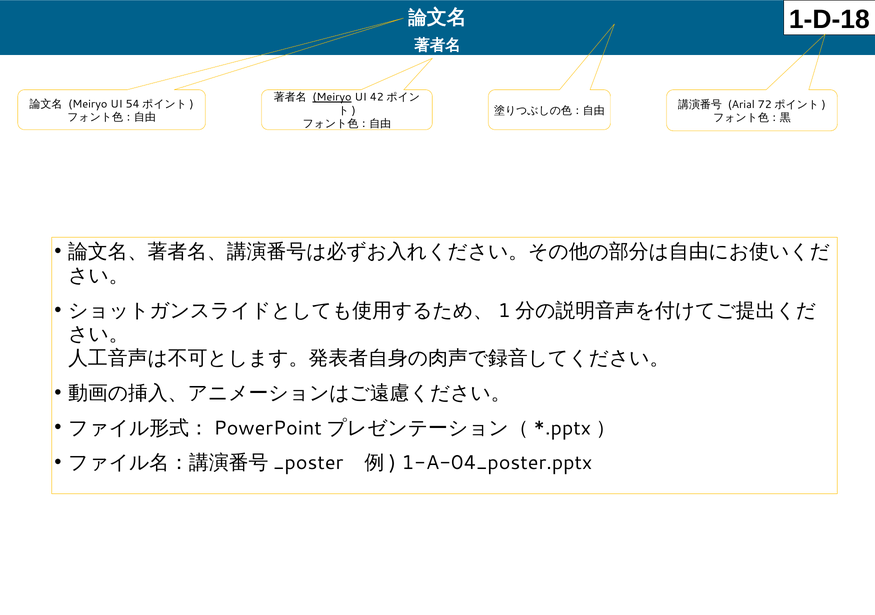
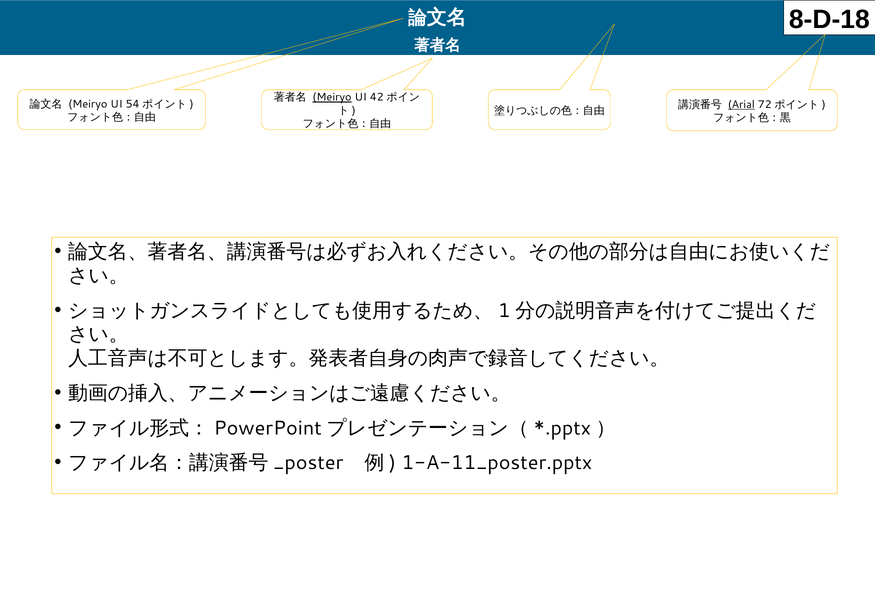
1-D-18: 1-D-18 -> 8-D-18 (829, 19)
Arial underline: none -> present (741, 104)
1-A-04_poster.pptx: 1-A-04_poster.pptx -> 1-A-11_poster.pptx (497, 463)
